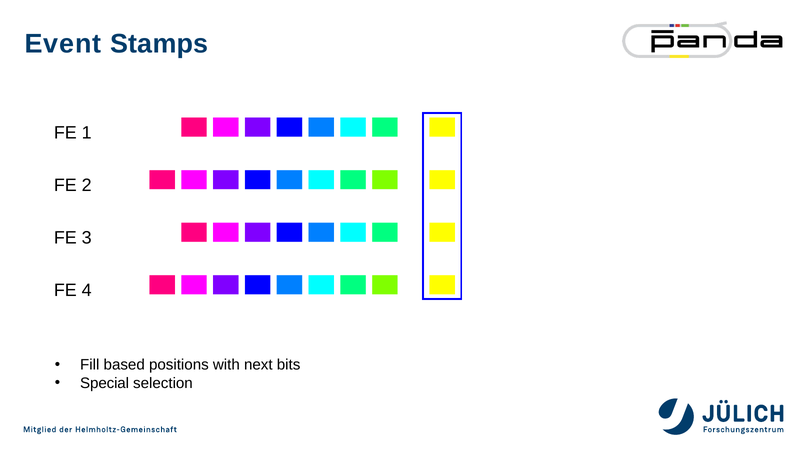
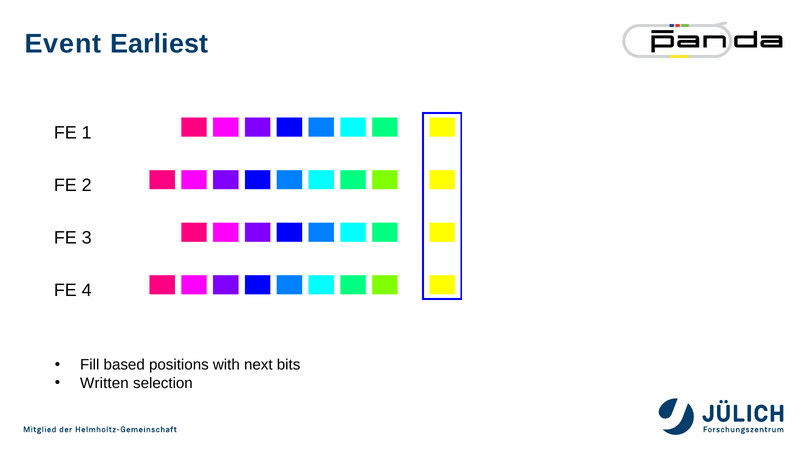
Stamps: Stamps -> Earliest (159, 44)
Special: Special -> Written (104, 383)
